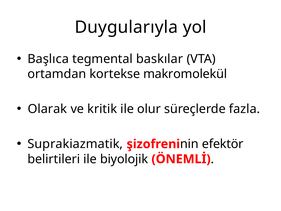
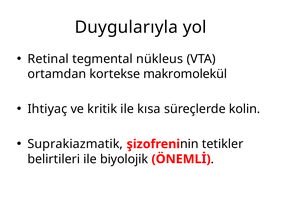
Başlıca: Başlıca -> Retinal (48, 59)
baskılar: baskılar -> nükleus (160, 59)
Olarak: Olarak -> Ihtiyaç (47, 109)
olur: olur -> kısa (149, 109)
fazla: fazla -> kolin (245, 109)
efektör: efektör -> tetikler (223, 144)
